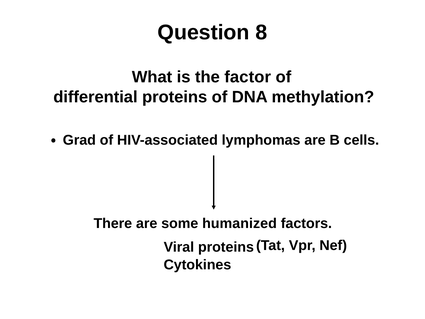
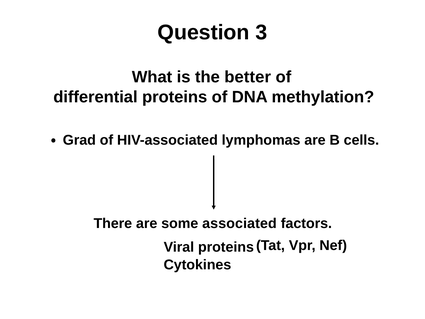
8: 8 -> 3 (261, 32)
factor: factor -> better (248, 77)
humanized: humanized -> associated (239, 223)
